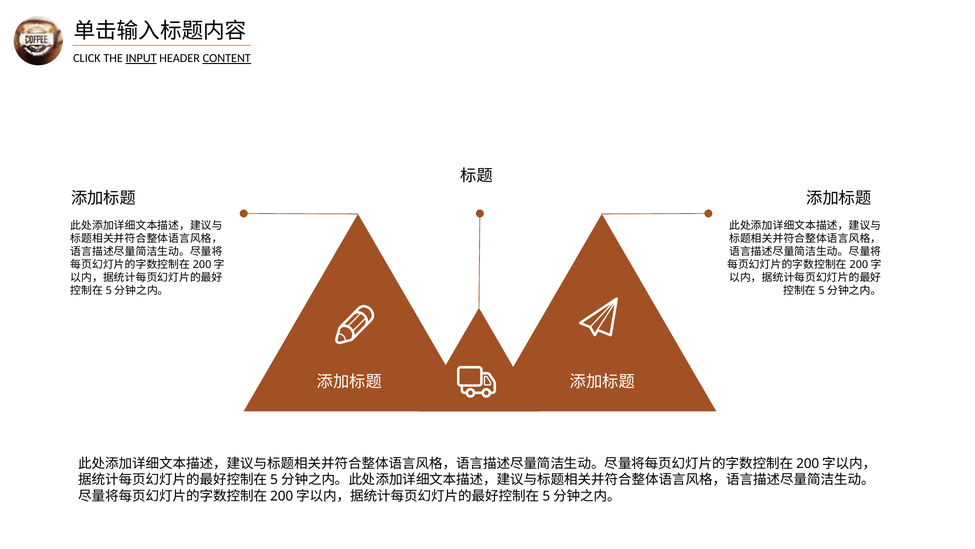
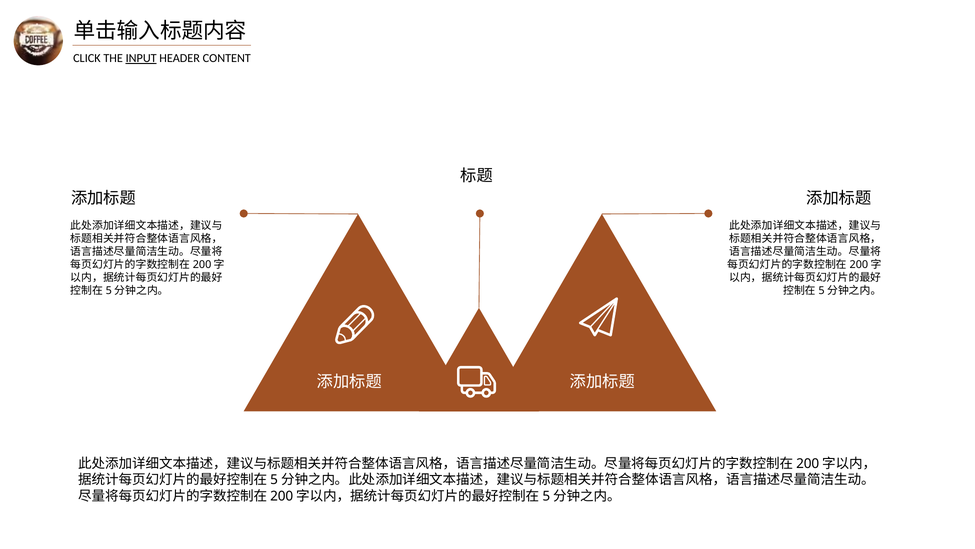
CONTENT underline: present -> none (227, 58)
